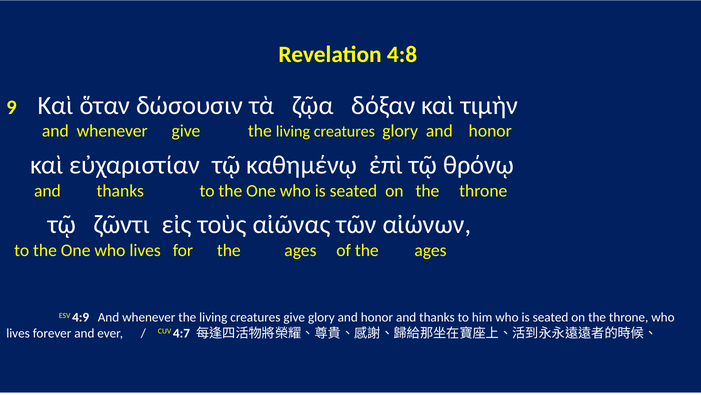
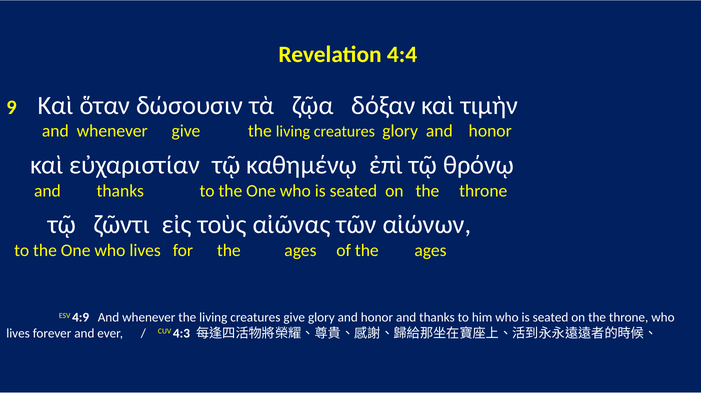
4:8: 4:8 -> 4:4 (402, 54)
4:7: 4:7 -> 4:3 (181, 334)
